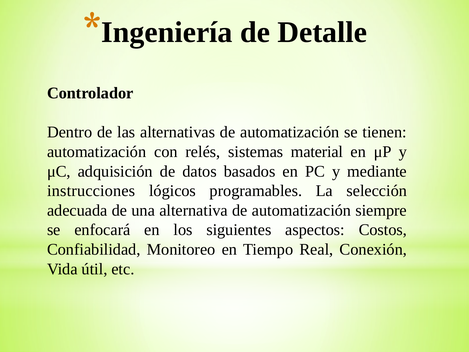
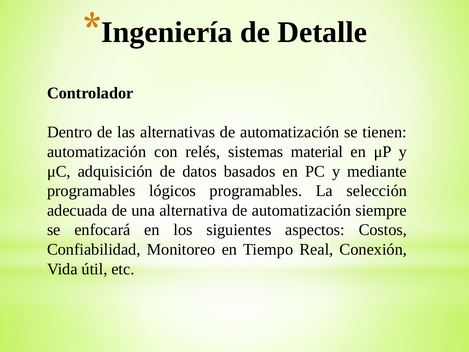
instrucciones: instrucciones -> programables (91, 191)
